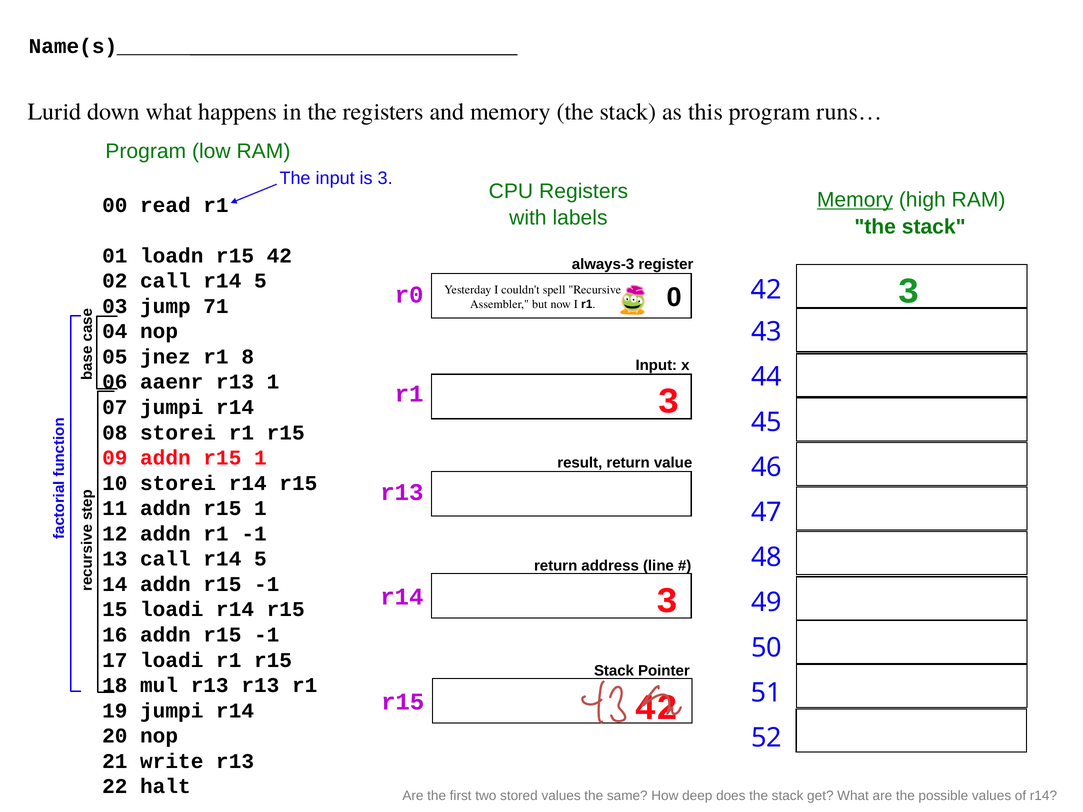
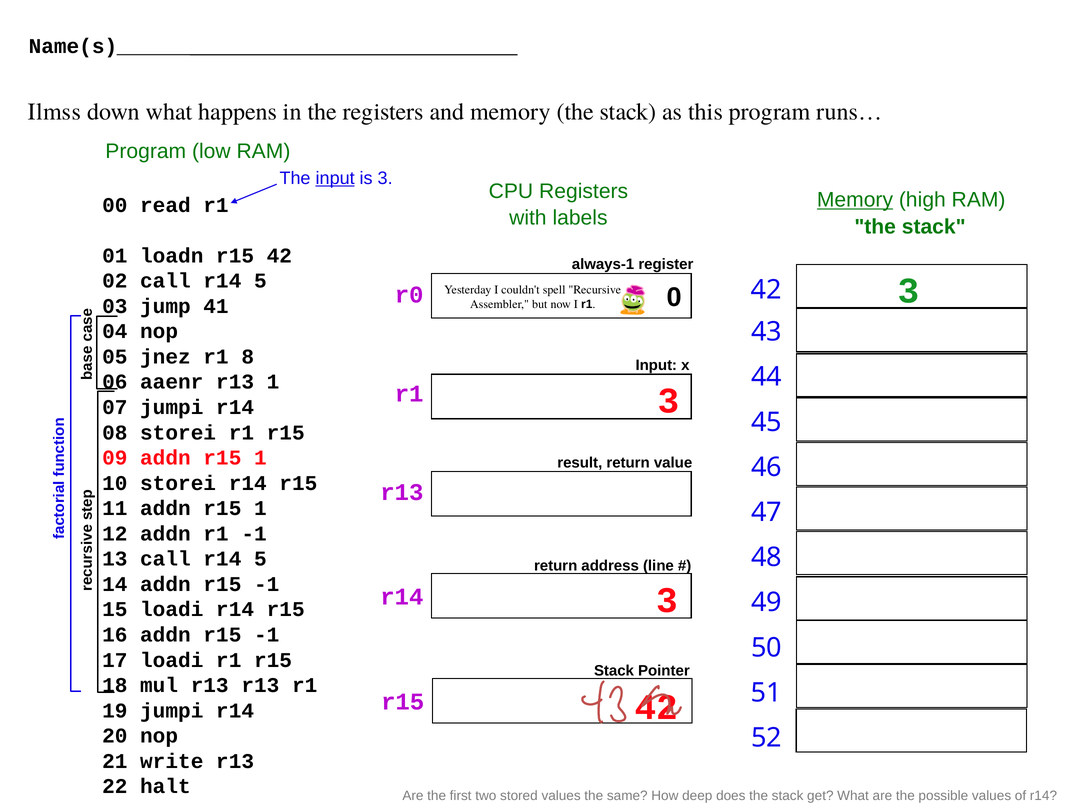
Lurid: Lurid -> Ilmss (54, 112)
input underline: none -> present (335, 178)
always-3: always-3 -> always-1 (603, 264)
71: 71 -> 41 (216, 306)
